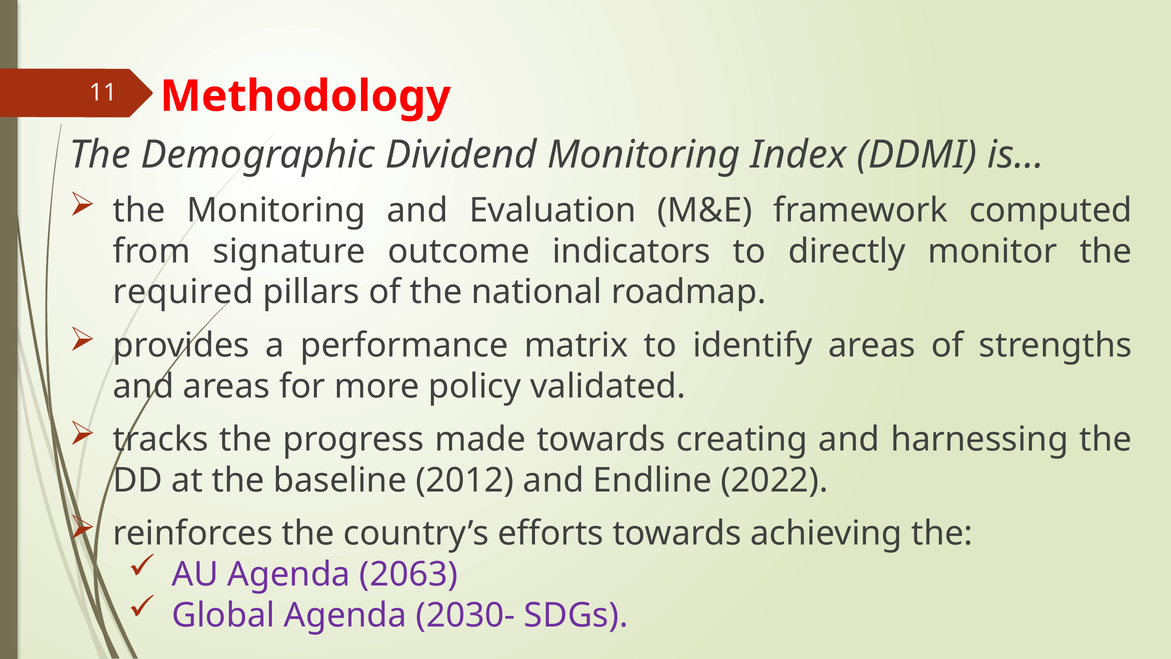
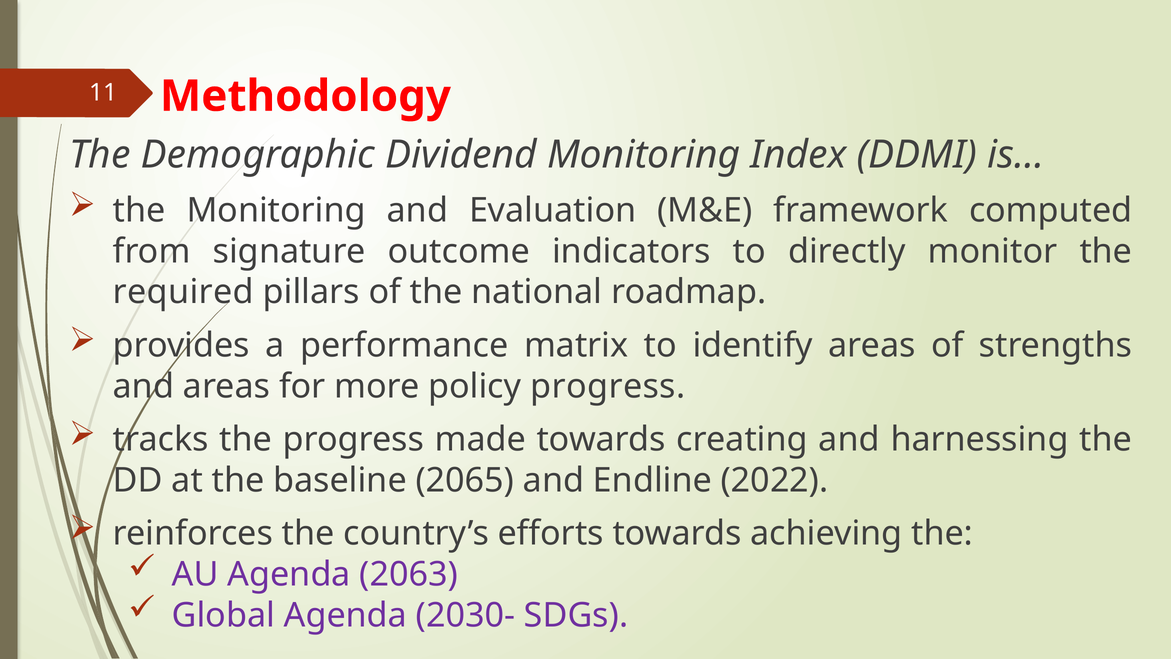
policy validated: validated -> progress (608, 386)
2012: 2012 -> 2065 (465, 480)
